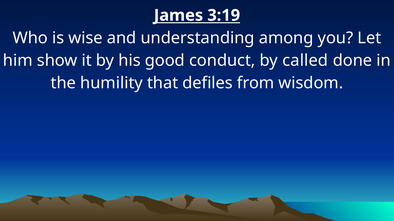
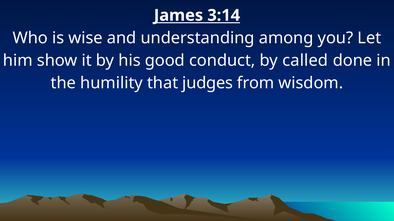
3:19: 3:19 -> 3:14 (224, 15)
defiles: defiles -> judges (208, 83)
